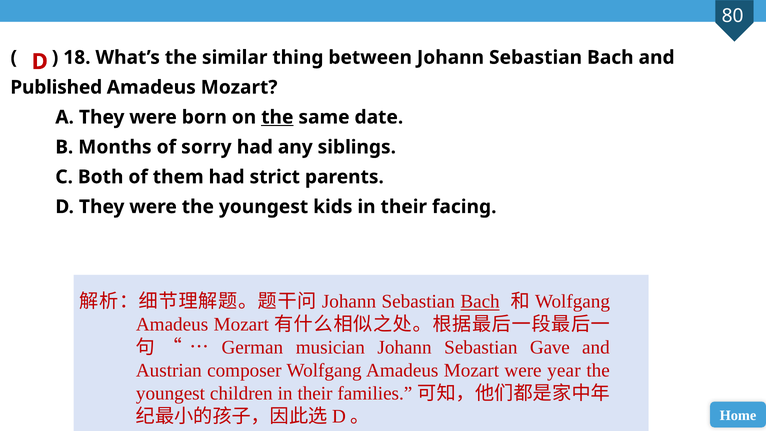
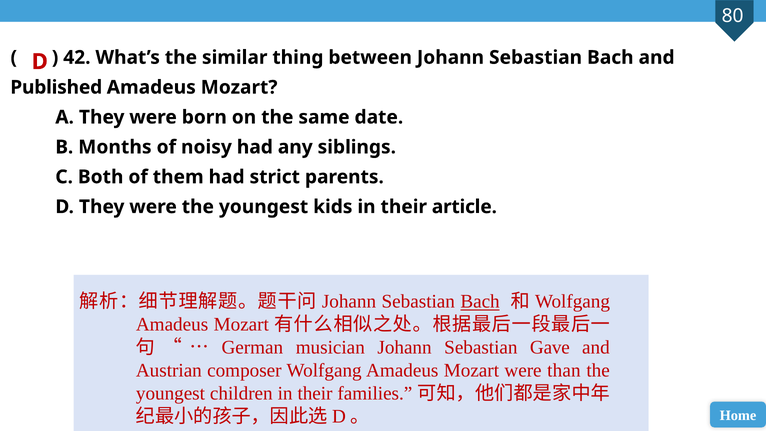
18: 18 -> 42 (77, 57)
the underline: present -> none (277, 117)
sorry: sorry -> noisy (206, 147)
facing: facing -> article (464, 207)
year: year -> than (564, 371)
